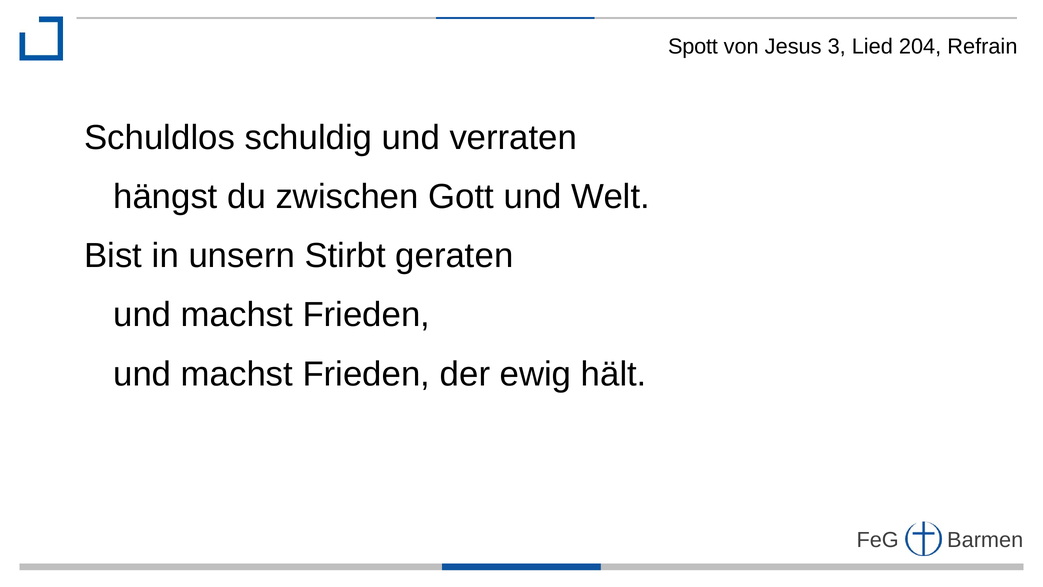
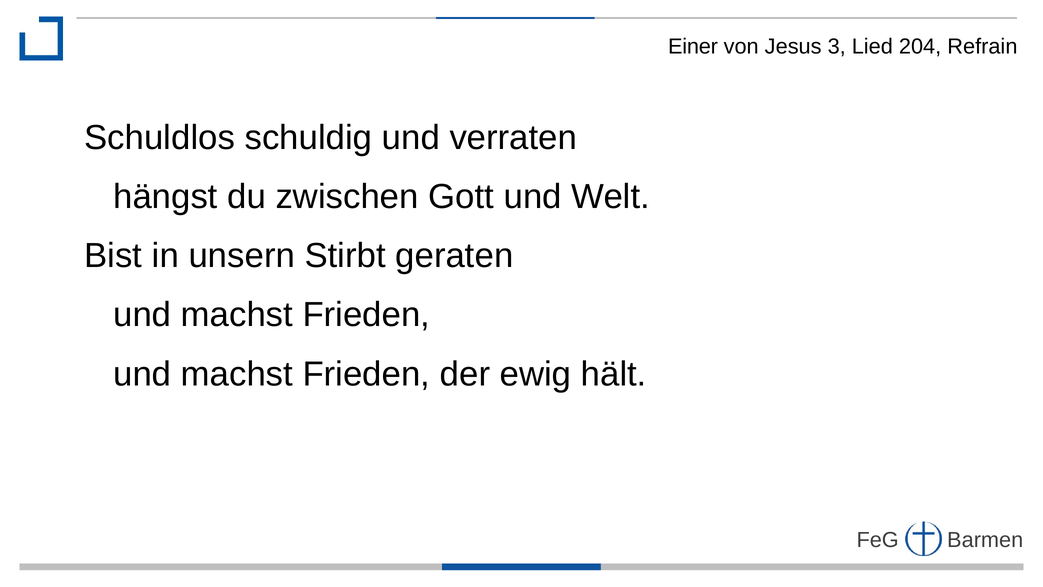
Spott: Spott -> Einer (693, 46)
